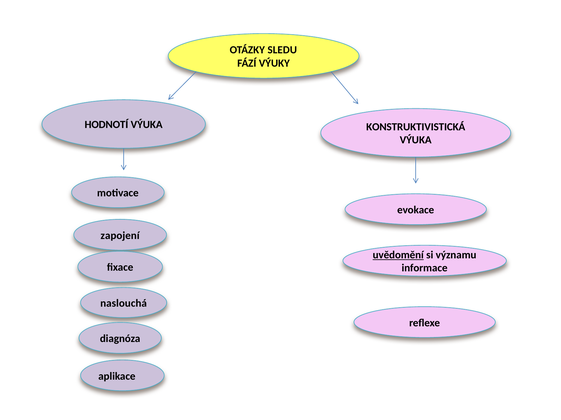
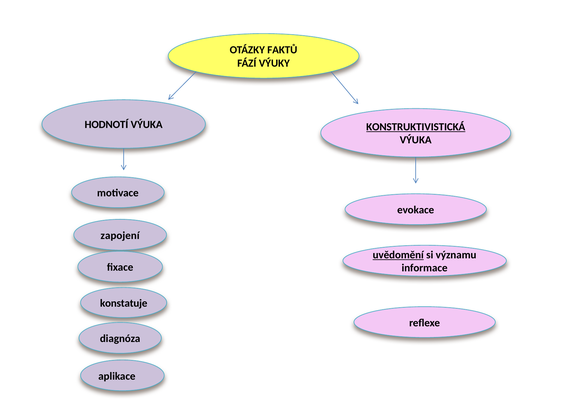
SLEDU: SLEDU -> FAKTŮ (282, 50)
KONSTRUKTIVISTICKÁ underline: none -> present (416, 127)
naslouchá: naslouchá -> konstatuje (124, 304)
